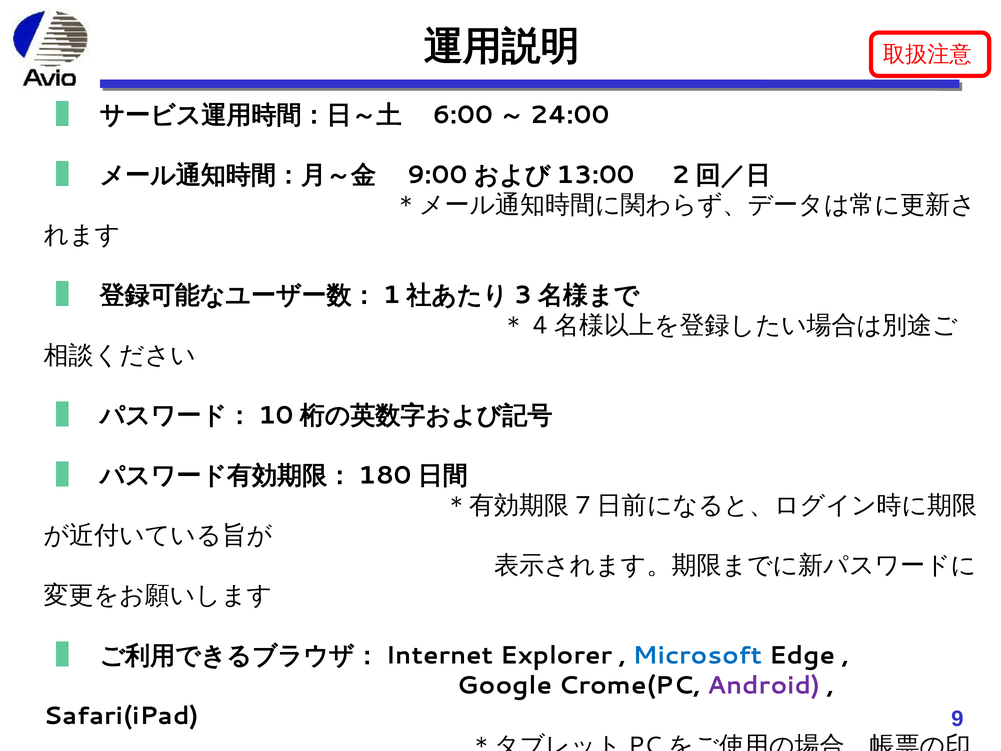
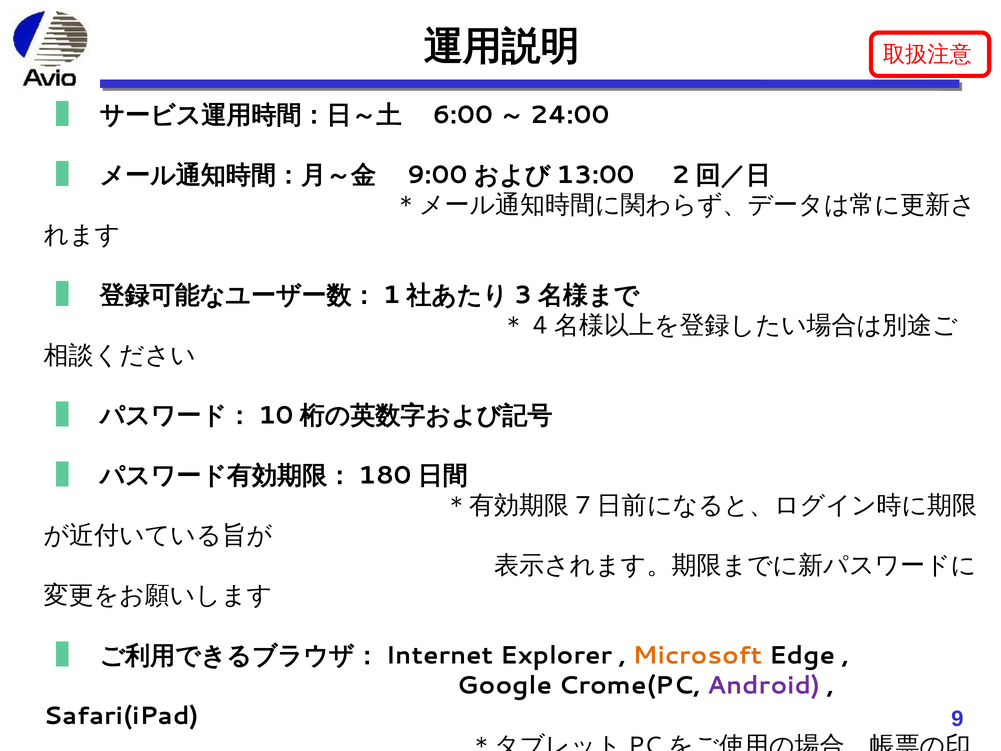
Microsoft colour: blue -> orange (698, 655)
